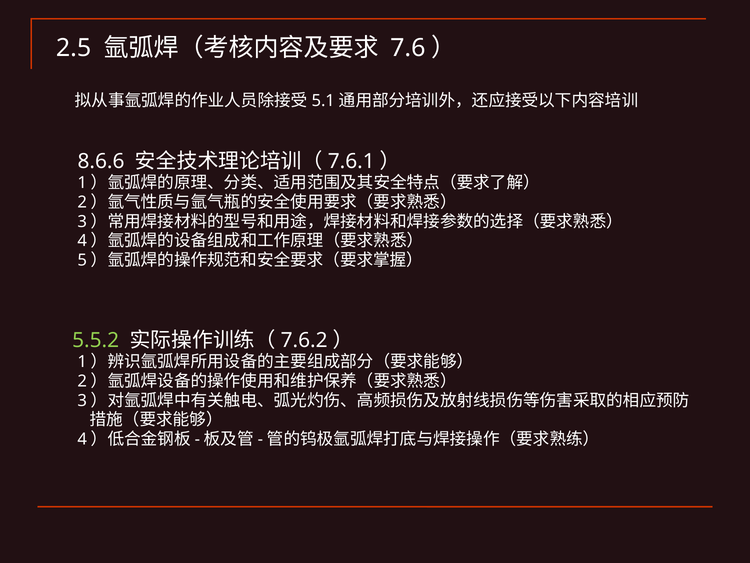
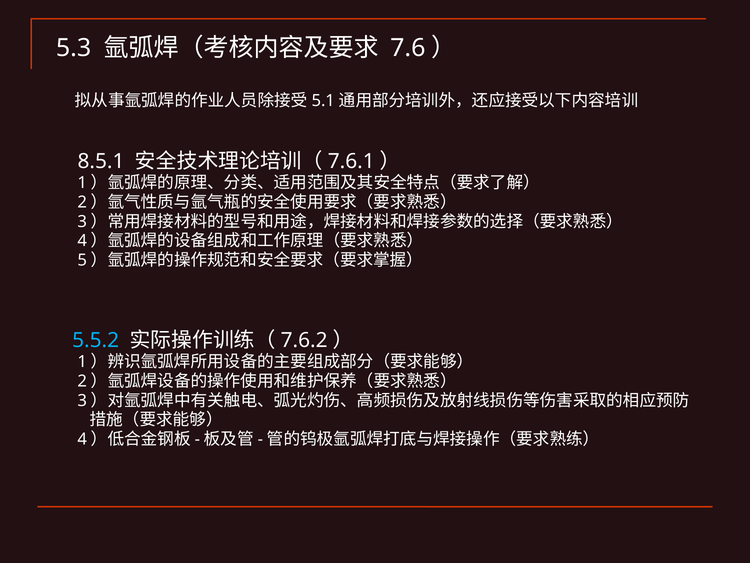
2.5: 2.5 -> 5.3 (74, 48)
8.6.6: 8.6.6 -> 8.5.1 (101, 161)
5.5.2 colour: light green -> light blue (96, 340)
